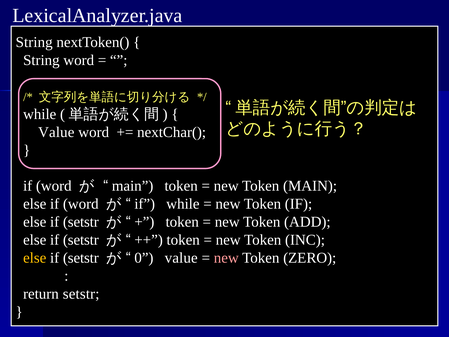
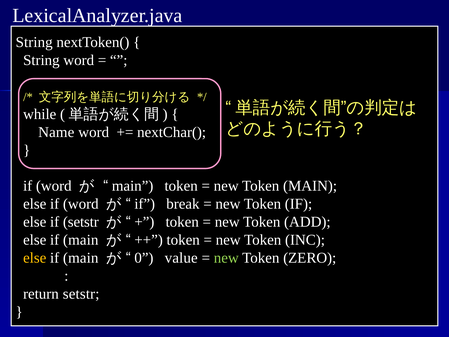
Value: Value -> Name (56, 132)
if while: while -> break (183, 204)
setstr: setstr -> main (81, 240)
setstr: setstr -> main (81, 258)
new colour: pink -> light green (226, 258)
